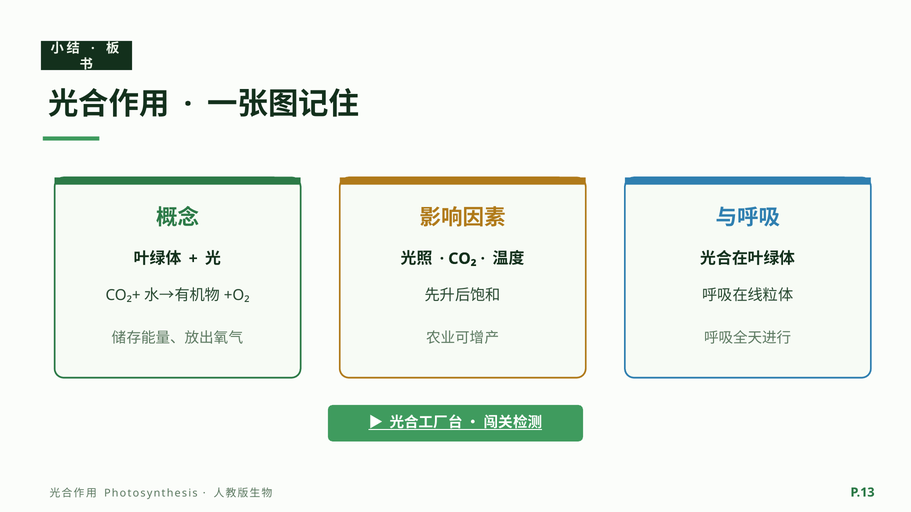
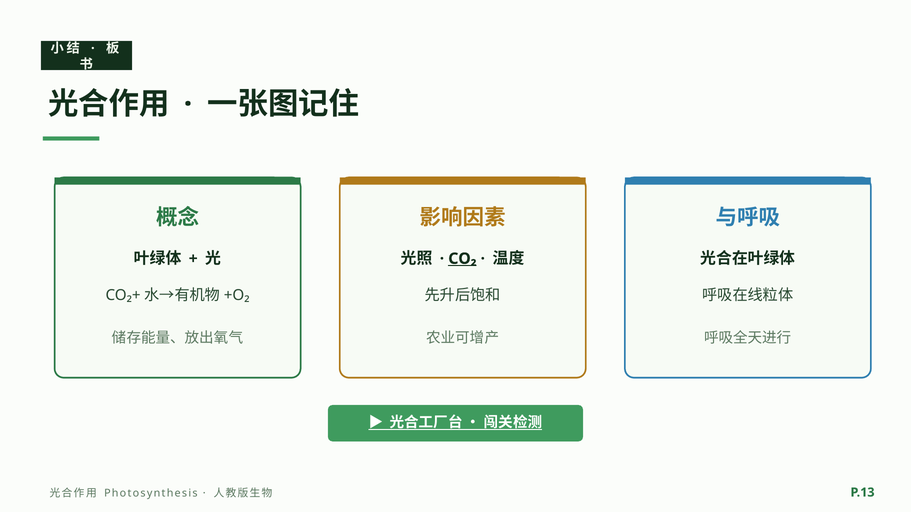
CO₂ underline: none -> present (462, 259)
